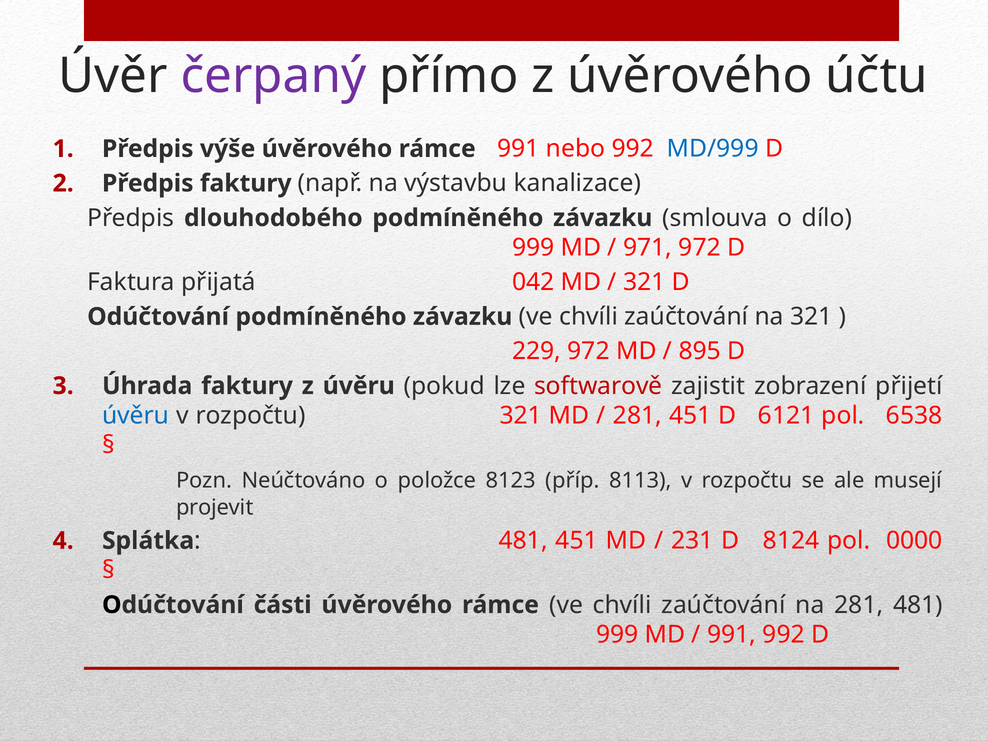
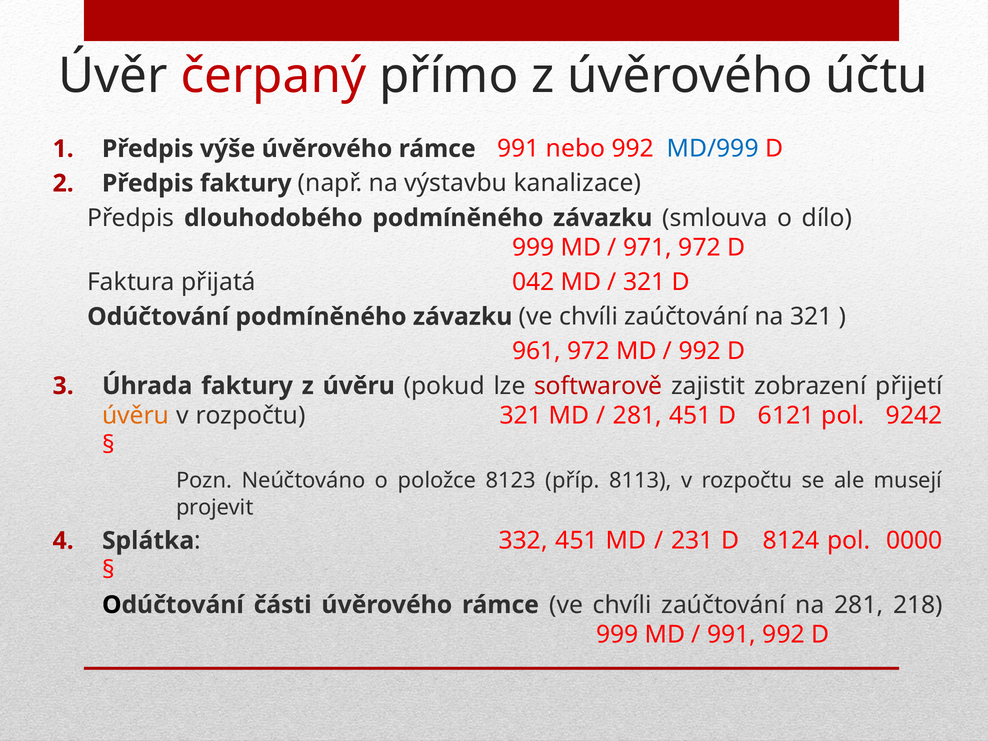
čerpaný colour: purple -> red (273, 76)
229: 229 -> 961 (537, 351)
895: 895 -> 992 (700, 351)
úvěru colour: blue -> orange (136, 416)
6538: 6538 -> 9242 (914, 416)
481: 481 -> 332 (523, 541)
281 481: 481 -> 218 (918, 605)
